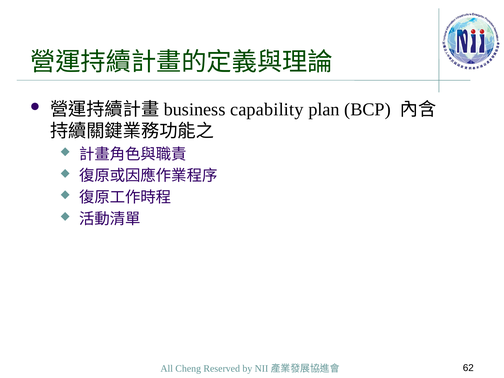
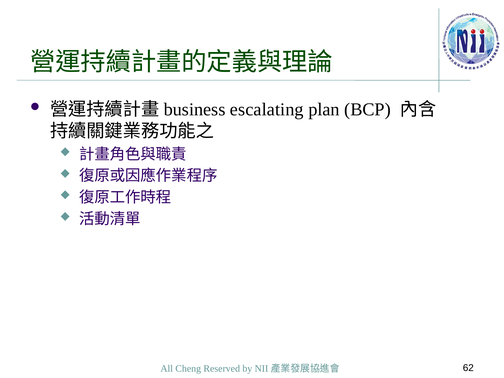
capability: capability -> escalating (267, 109)
